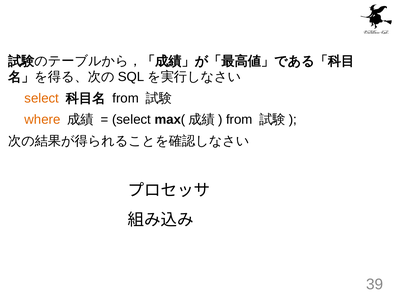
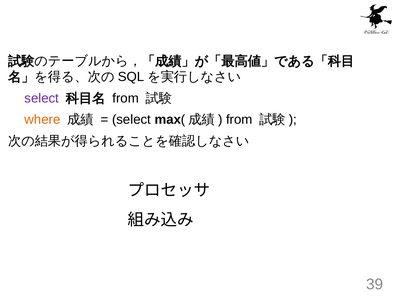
select colour: orange -> purple (42, 98)
